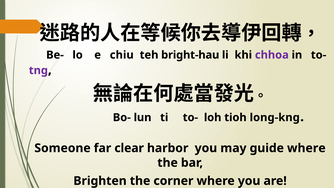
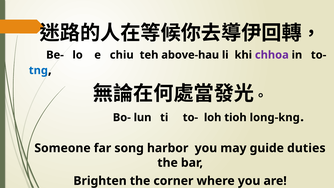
bright-hau: bright-hau -> above-hau (190, 55)
tng colour: purple -> blue (38, 70)
clear: clear -> song (129, 148)
guide where: where -> duties (306, 148)
